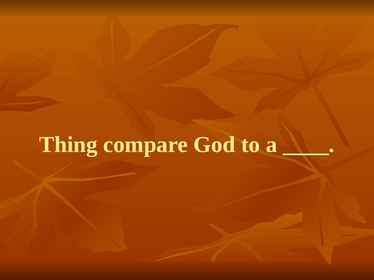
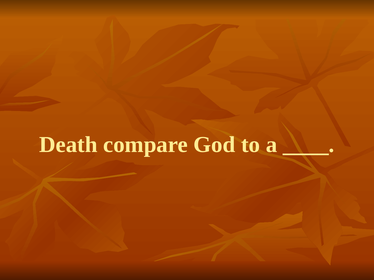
Thing: Thing -> Death (68, 145)
